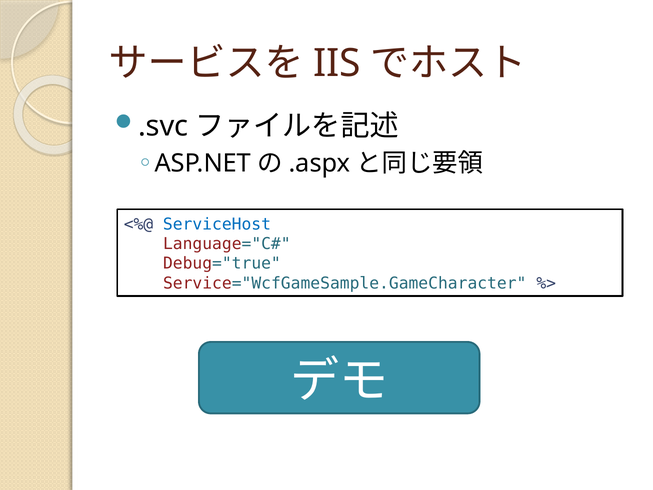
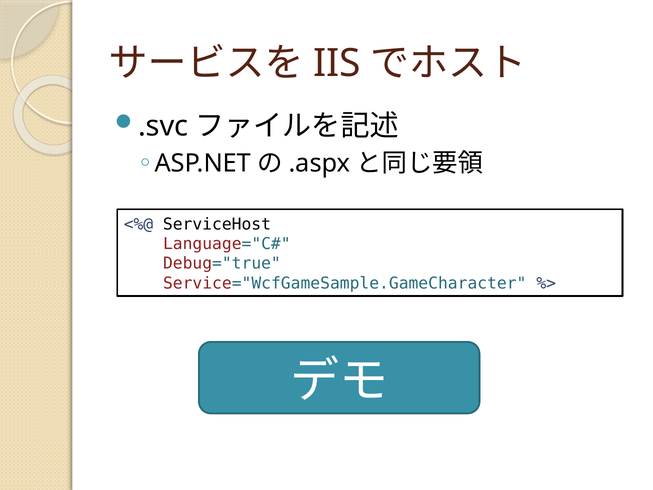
ServiceHost colour: blue -> black (217, 224)
